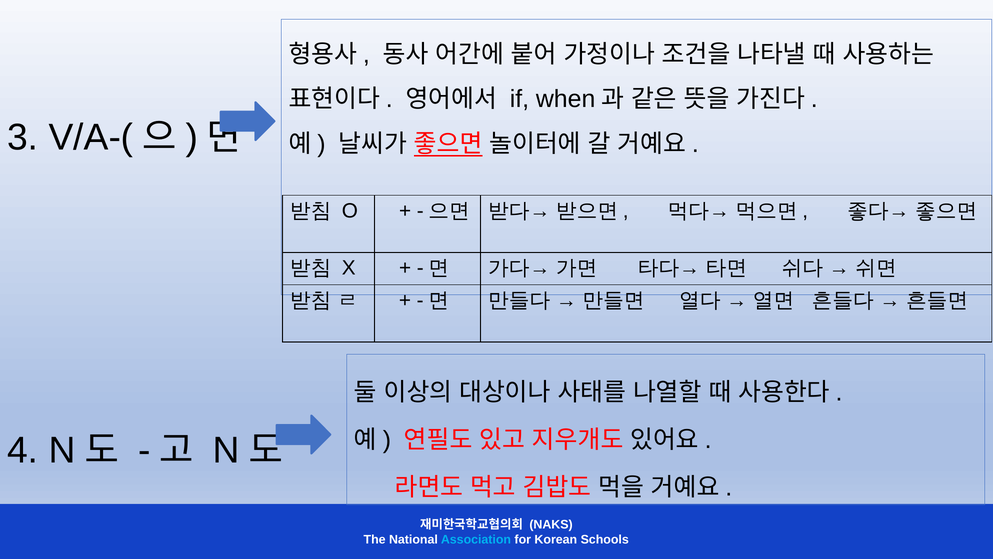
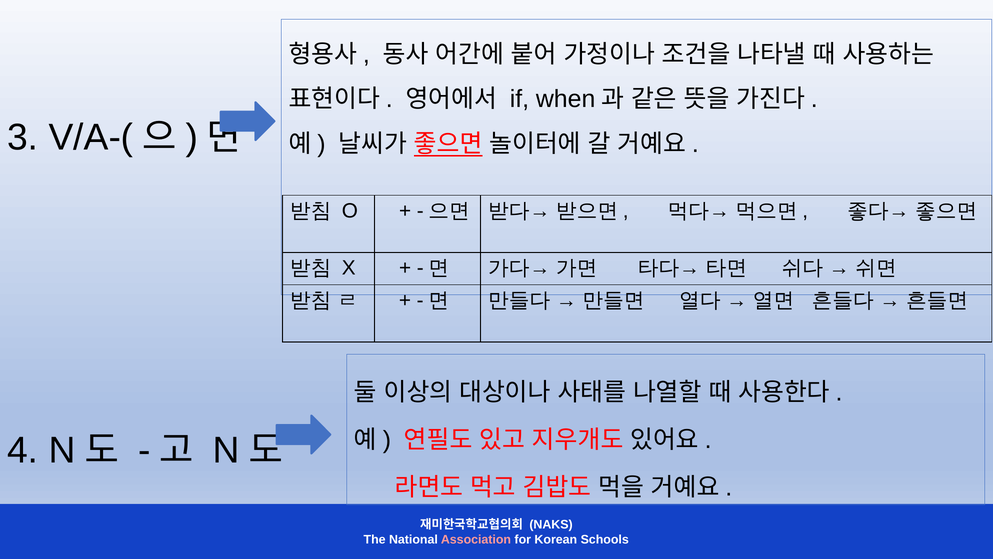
Association colour: light blue -> pink (476, 539)
